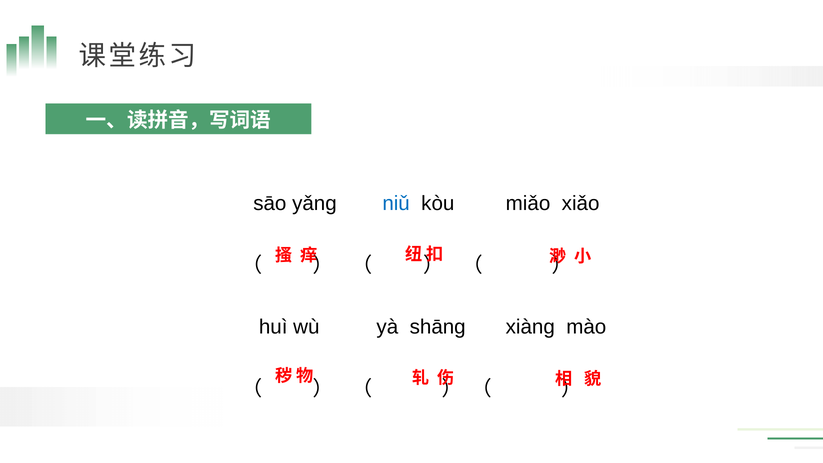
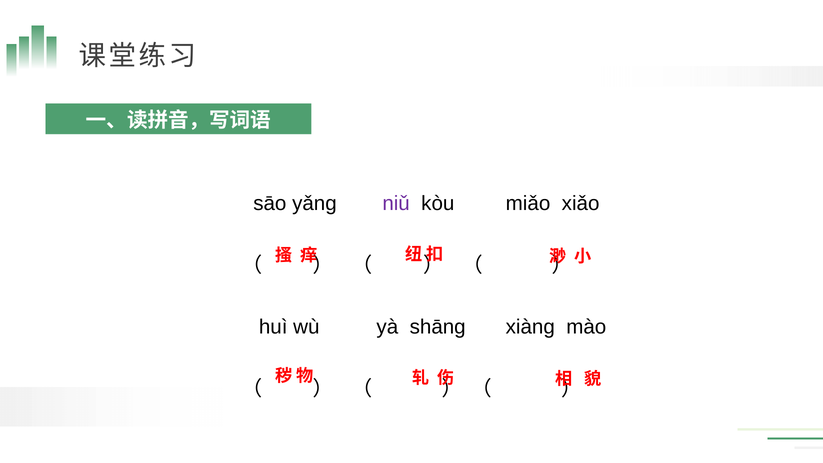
niǔ colour: blue -> purple (396, 204)
